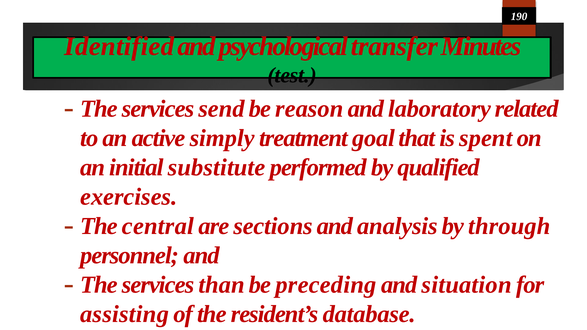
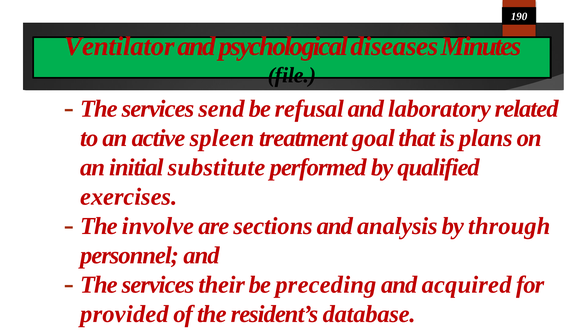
Identified: Identified -> Ventilator (119, 46)
transfer: transfer -> diseases (395, 46)
test: test -> file (292, 75)
reason: reason -> refusal (309, 109)
simply: simply -> spleen (222, 138)
spent: spent -> plans (486, 138)
central: central -> involve (158, 226)
than: than -> their (222, 285)
situation: situation -> acquired (467, 285)
assisting: assisting -> provided (125, 314)
